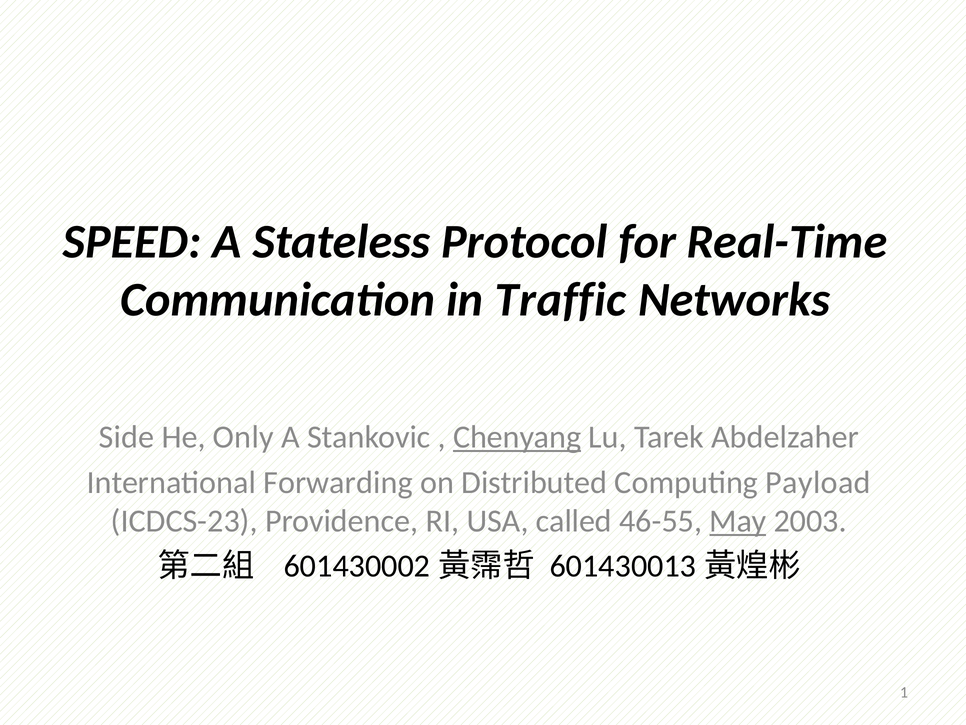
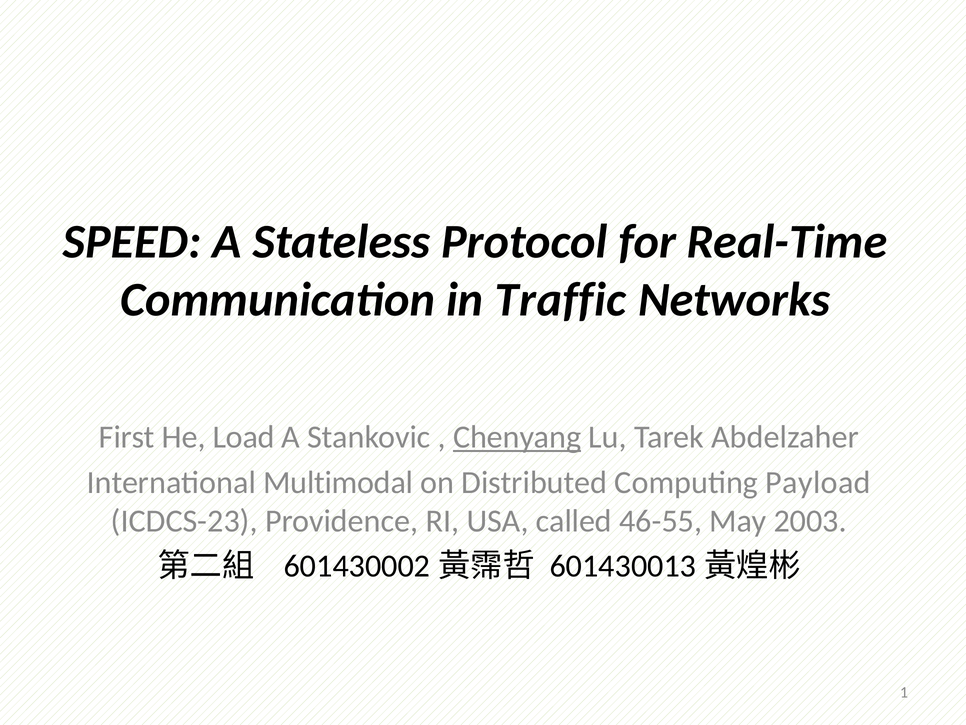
Side: Side -> First (127, 437)
Only: Only -> Load (244, 437)
Forwarding: Forwarding -> Multimodal (338, 482)
May underline: present -> none (738, 521)
